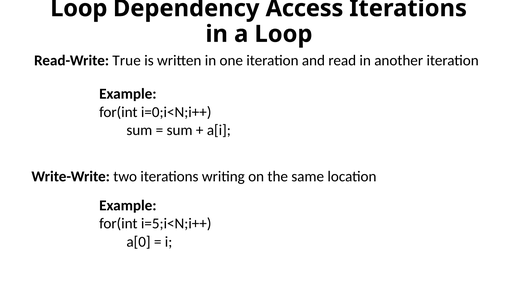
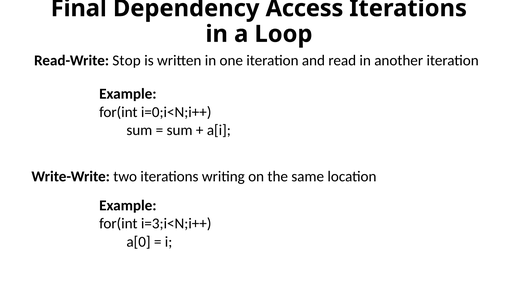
Loop: Loop -> Final (79, 8)
True: True -> Stop (127, 60)
i=5;i<N;i++: i=5;i<N;i++ -> i=3;i<N;i++ (176, 223)
